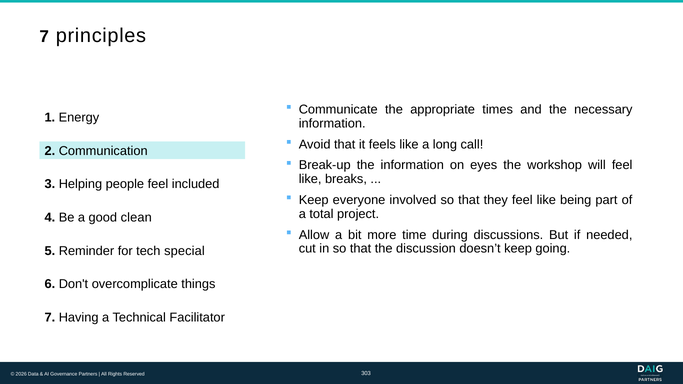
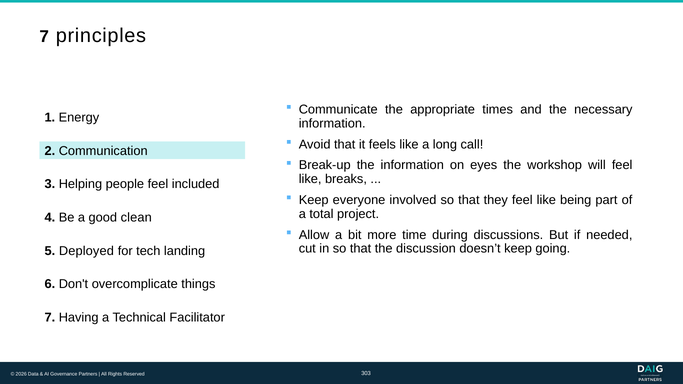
Reminder: Reminder -> Deployed (86, 251)
special: special -> landing (185, 251)
